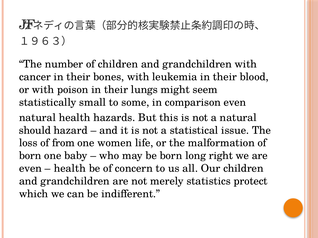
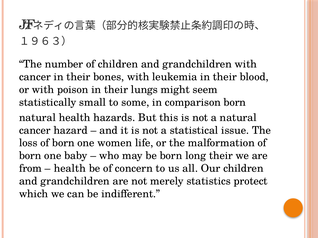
comparison even: even -> born (235, 102)
should: should -> cancer (35, 131)
loss of from: from -> born (63, 143)
long right: right -> their (221, 156)
even: even -> from (30, 169)
